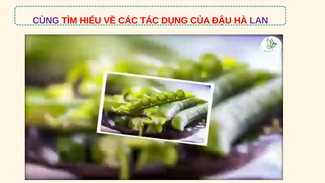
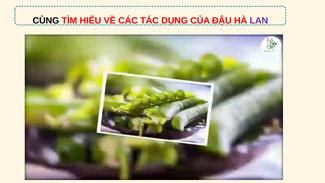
CÙNG colour: purple -> black (46, 21)
